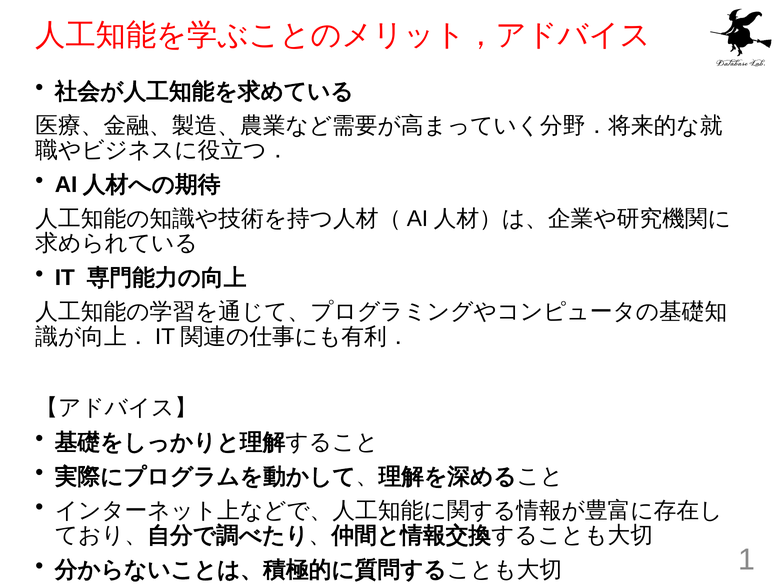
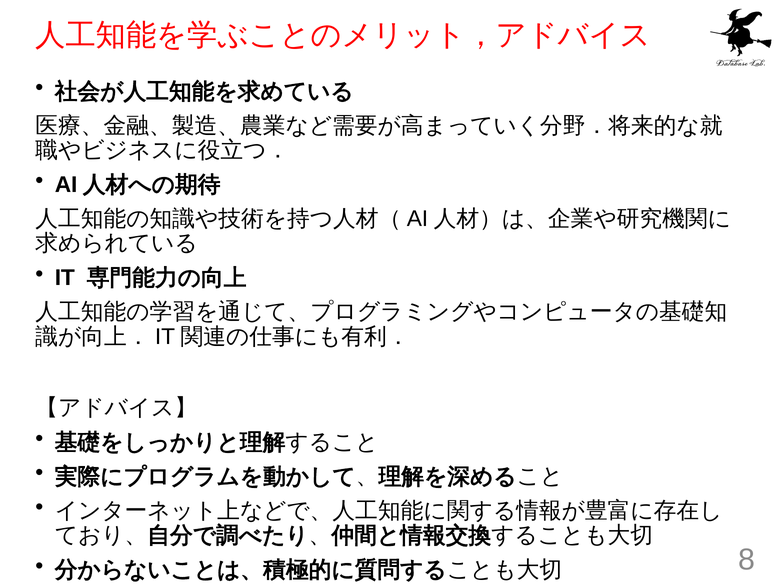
1: 1 -> 8 (747, 560)
